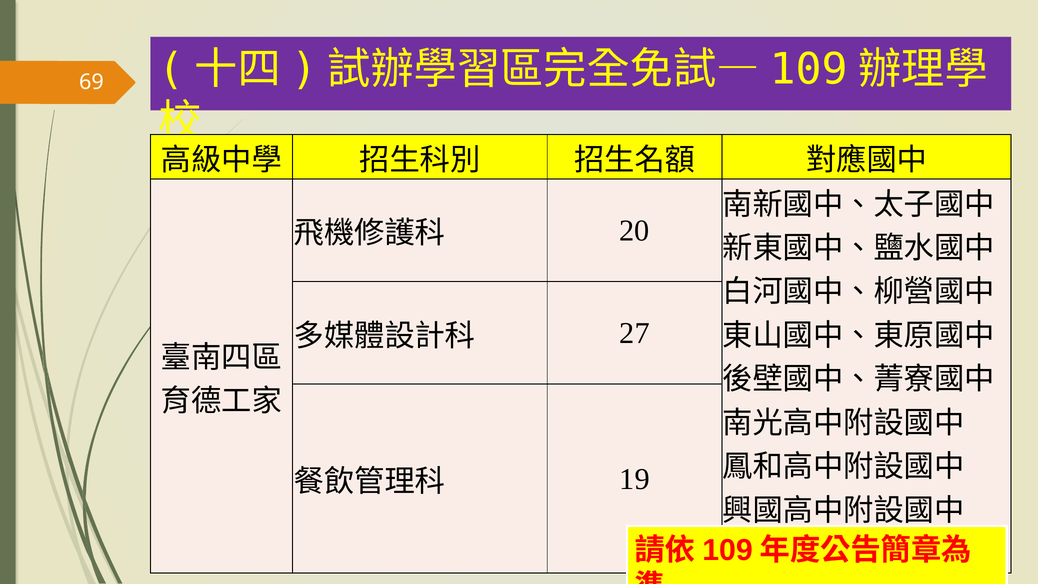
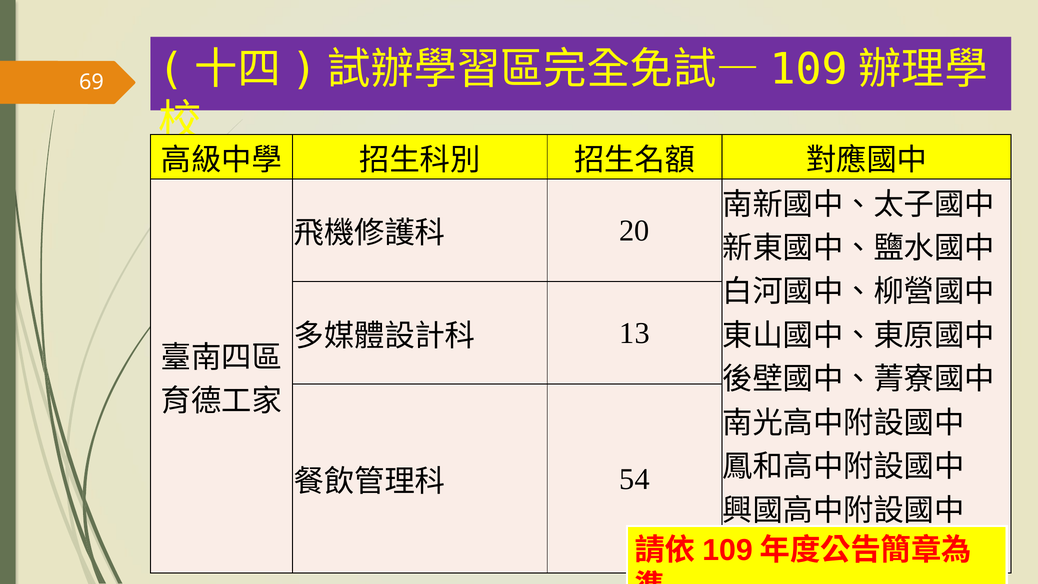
27: 27 -> 13 (635, 333)
19: 19 -> 54 (635, 479)
